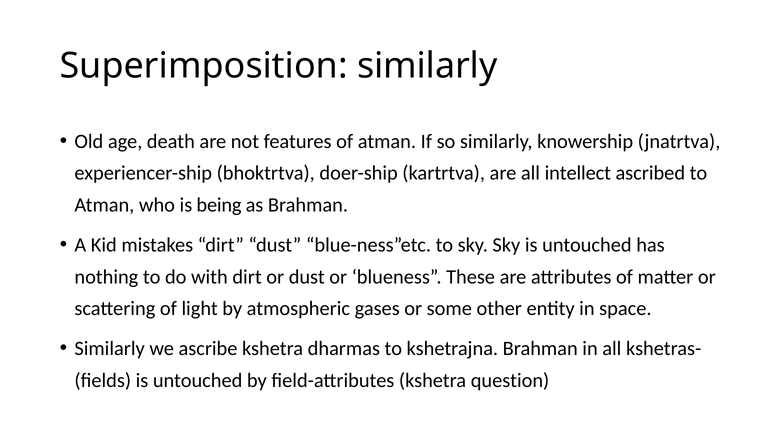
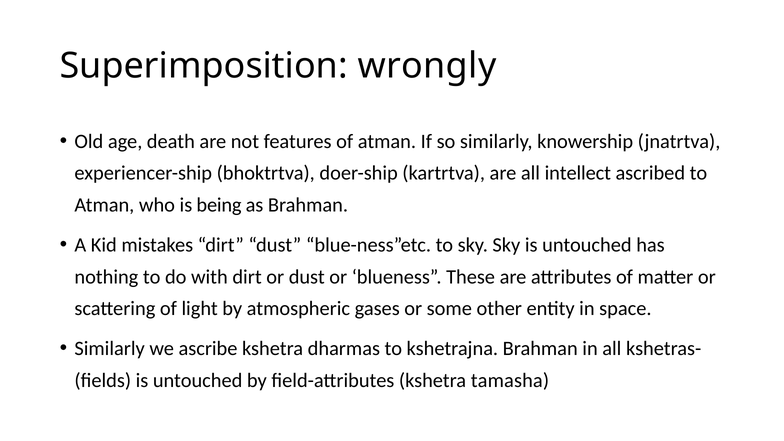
Superimposition similarly: similarly -> wrongly (427, 66)
question: question -> tamasha (510, 381)
